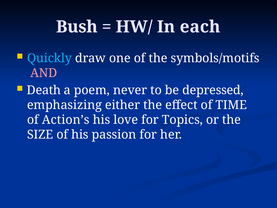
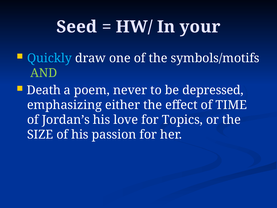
Bush: Bush -> Seed (77, 27)
each: each -> your (200, 27)
AND colour: pink -> light green (44, 73)
Action’s: Action’s -> Jordan’s (66, 120)
